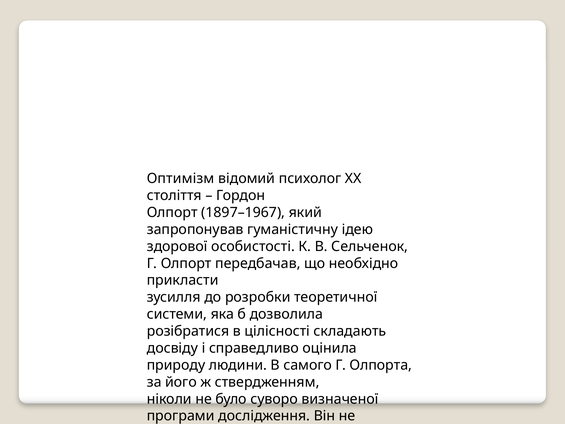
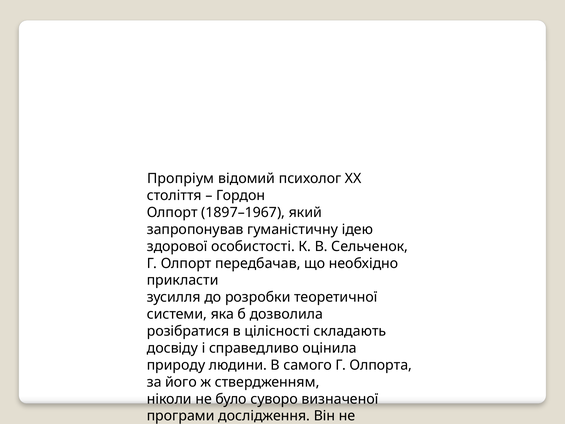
Оптимізм: Оптимізм -> Пропріум (181, 178)
